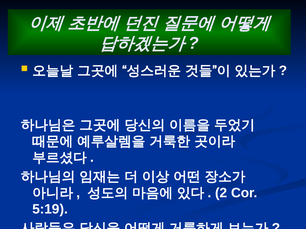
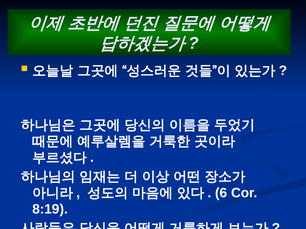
2: 2 -> 6 (221, 193)
5:19: 5:19 -> 8:19 (50, 210)
